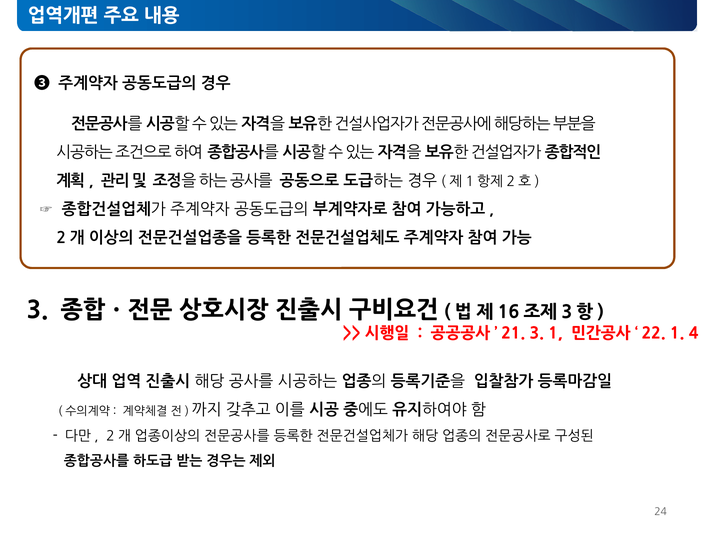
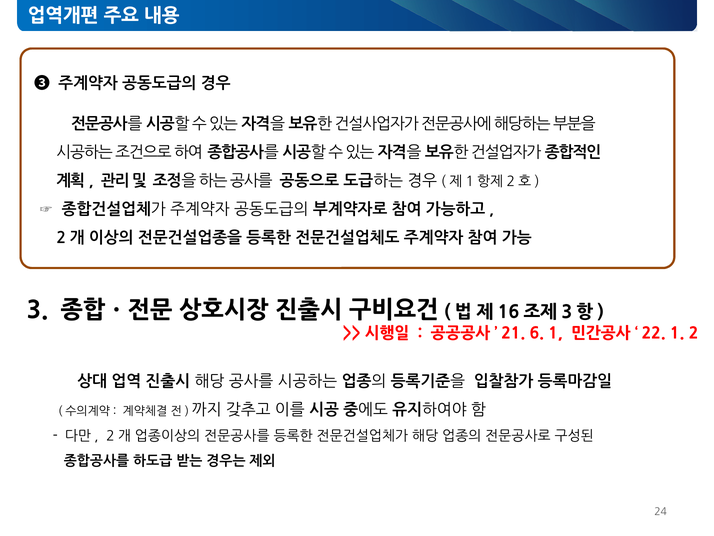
’21 3: 3 -> 6 (537, 333)
4: 4 -> 2 (694, 333)
